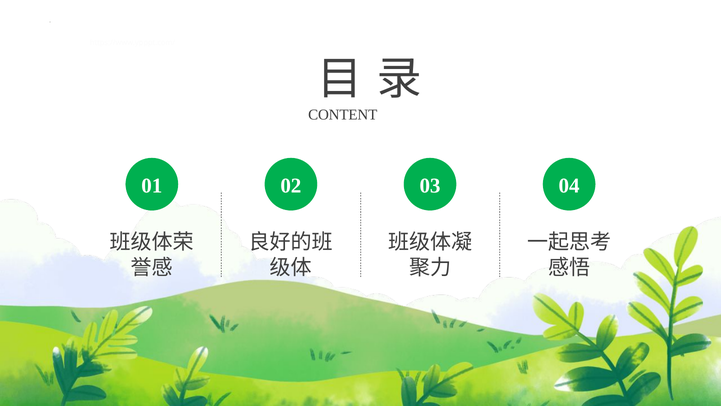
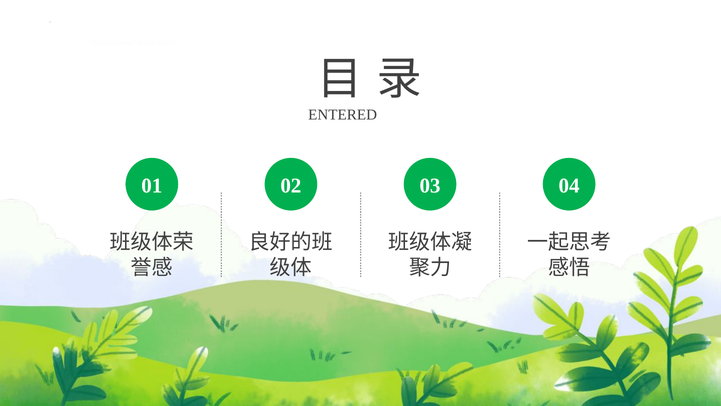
CONTENT: CONTENT -> ENTERED (343, 114)
